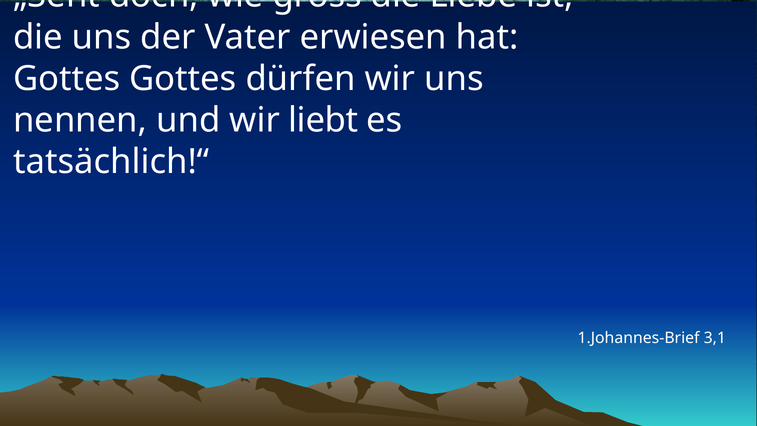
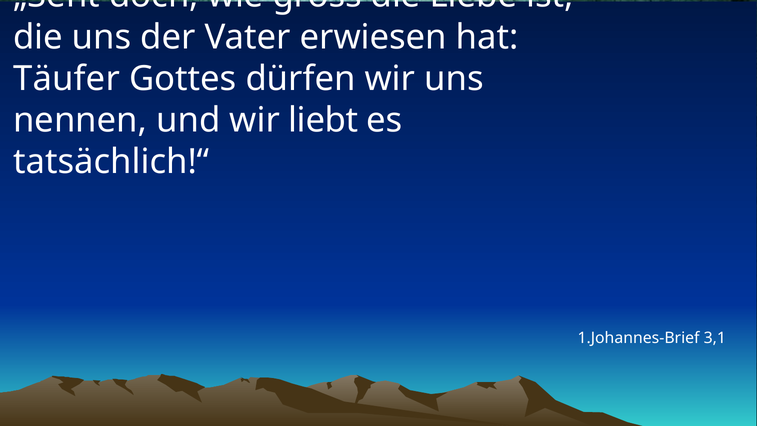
Gottes: Gottes -> Täufer (67, 79)
